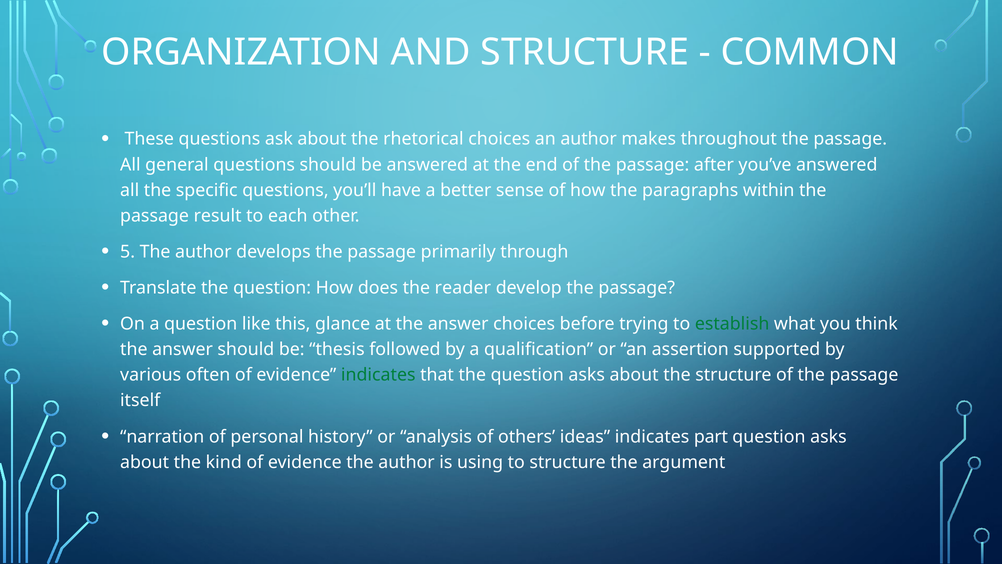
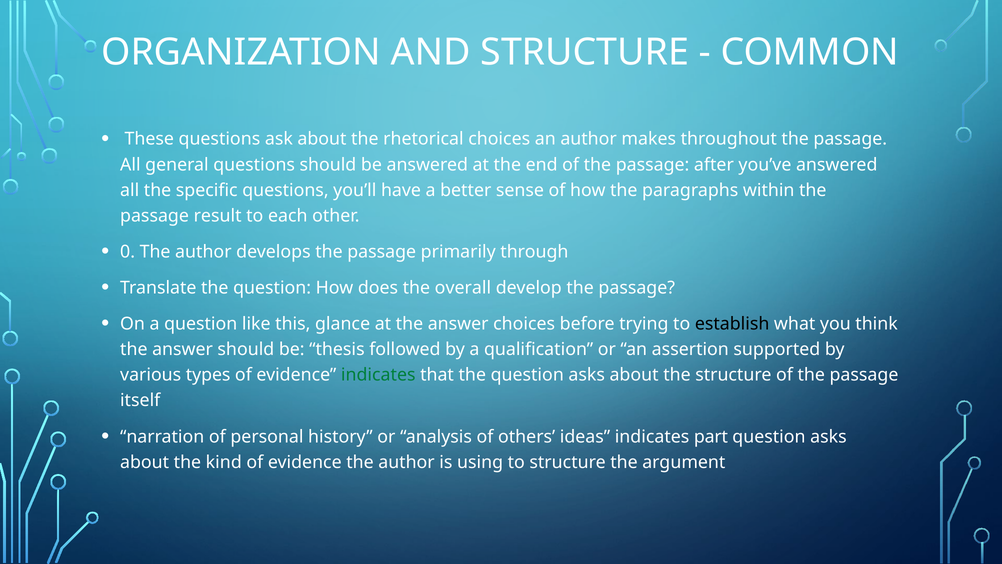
5: 5 -> 0 (128, 252)
reader: reader -> overall (463, 288)
establish colour: green -> black (732, 324)
often: often -> types (208, 375)
